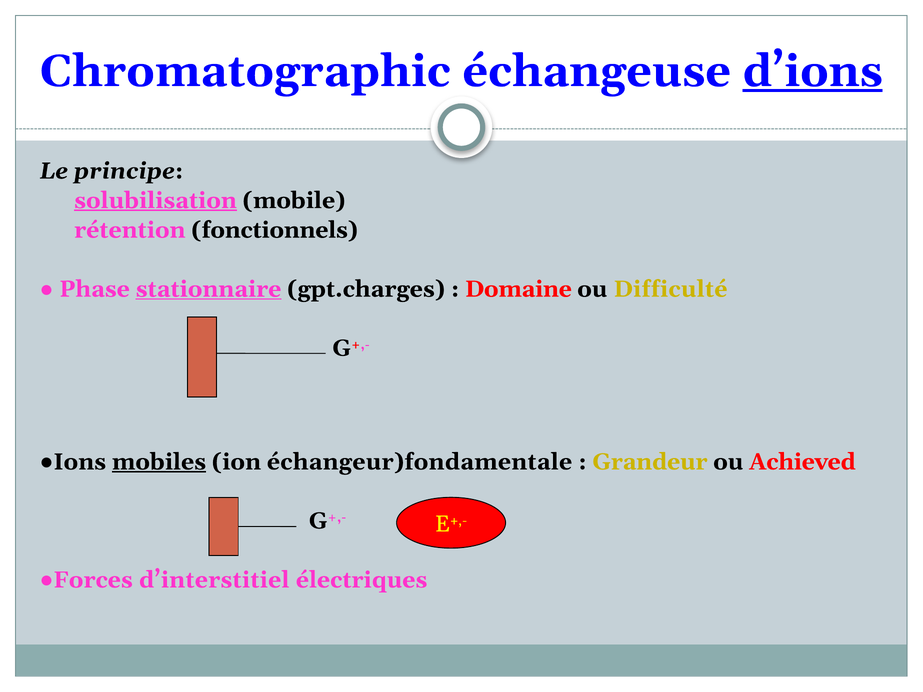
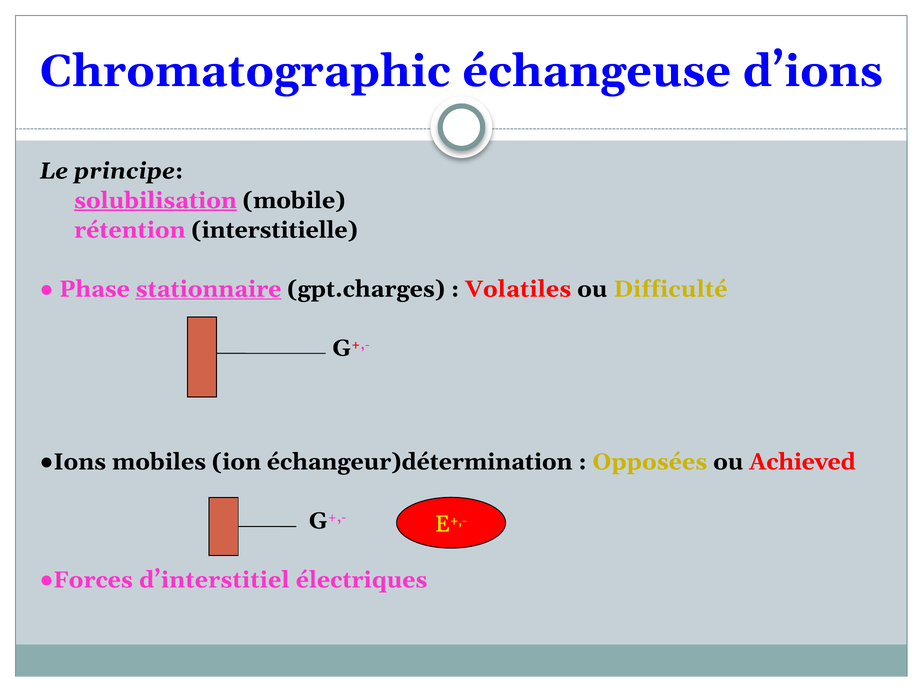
d’ions underline: present -> none (813, 71)
fonctionnels: fonctionnels -> interstitielle (275, 230)
Domaine: Domaine -> Volatiles (518, 289)
mobiles underline: present -> none (159, 462)
échangeur)fondamentale: échangeur)fondamentale -> échangeur)détermination (420, 462)
Grandeur: Grandeur -> Opposées (650, 462)
